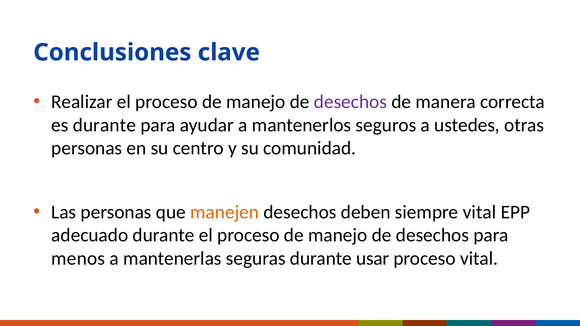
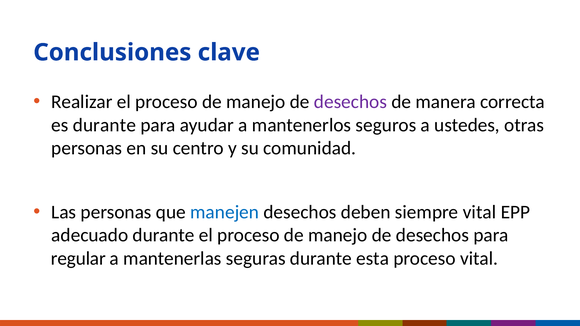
manejen colour: orange -> blue (225, 212)
menos: menos -> regular (78, 259)
usar: usar -> esta (373, 259)
